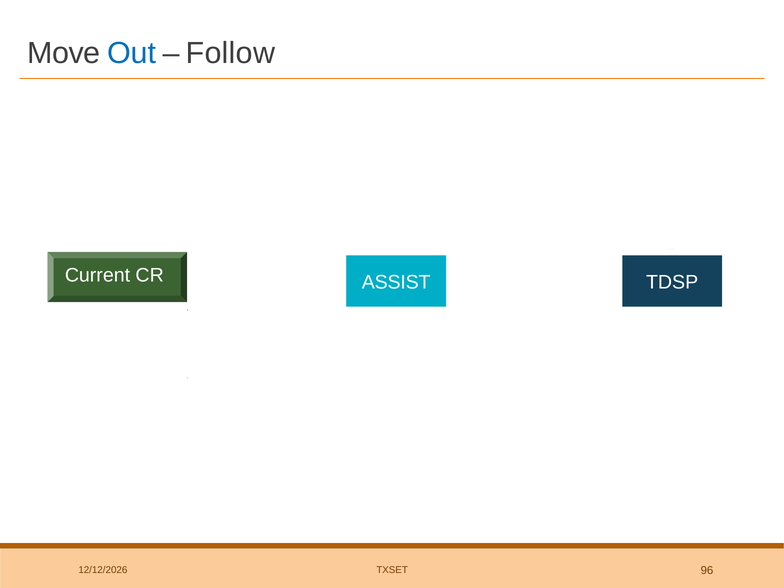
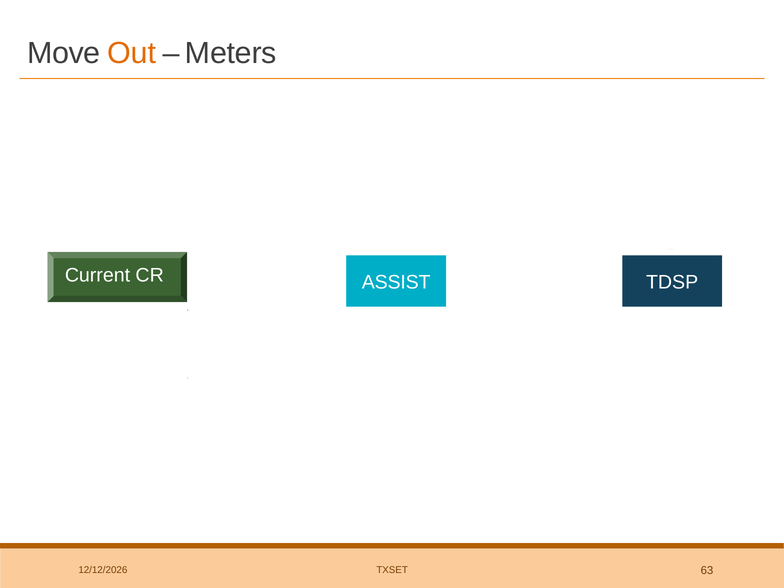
Out colour: blue -> orange (132, 53)
Follow: Follow -> Meters (231, 53)
96: 96 -> 63 (707, 570)
